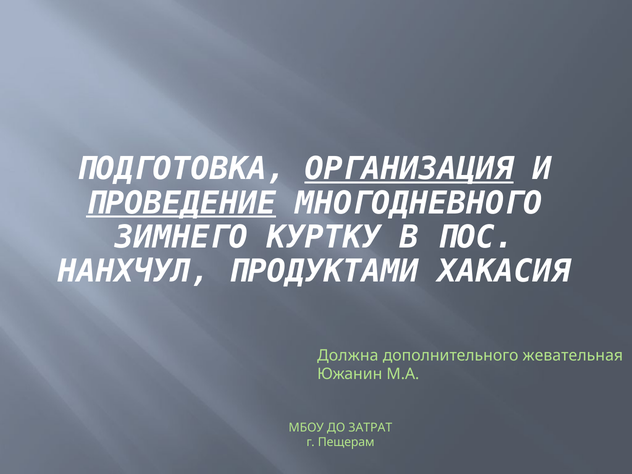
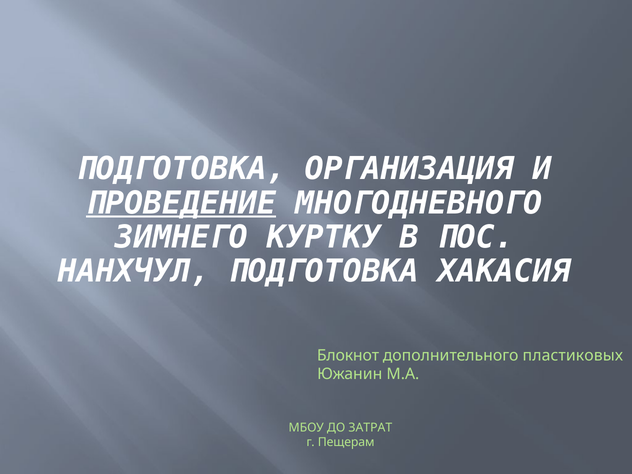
ОРГАНИЗАЦИЯ underline: present -> none (409, 169)
НАНХЧУЛ ПРОДУКТАМИ: ПРОДУКТАМИ -> ПОДГОТОВКА (324, 271)
Должна: Должна -> Блокнот (348, 355)
жевательная: жевательная -> пластиковых (573, 355)
